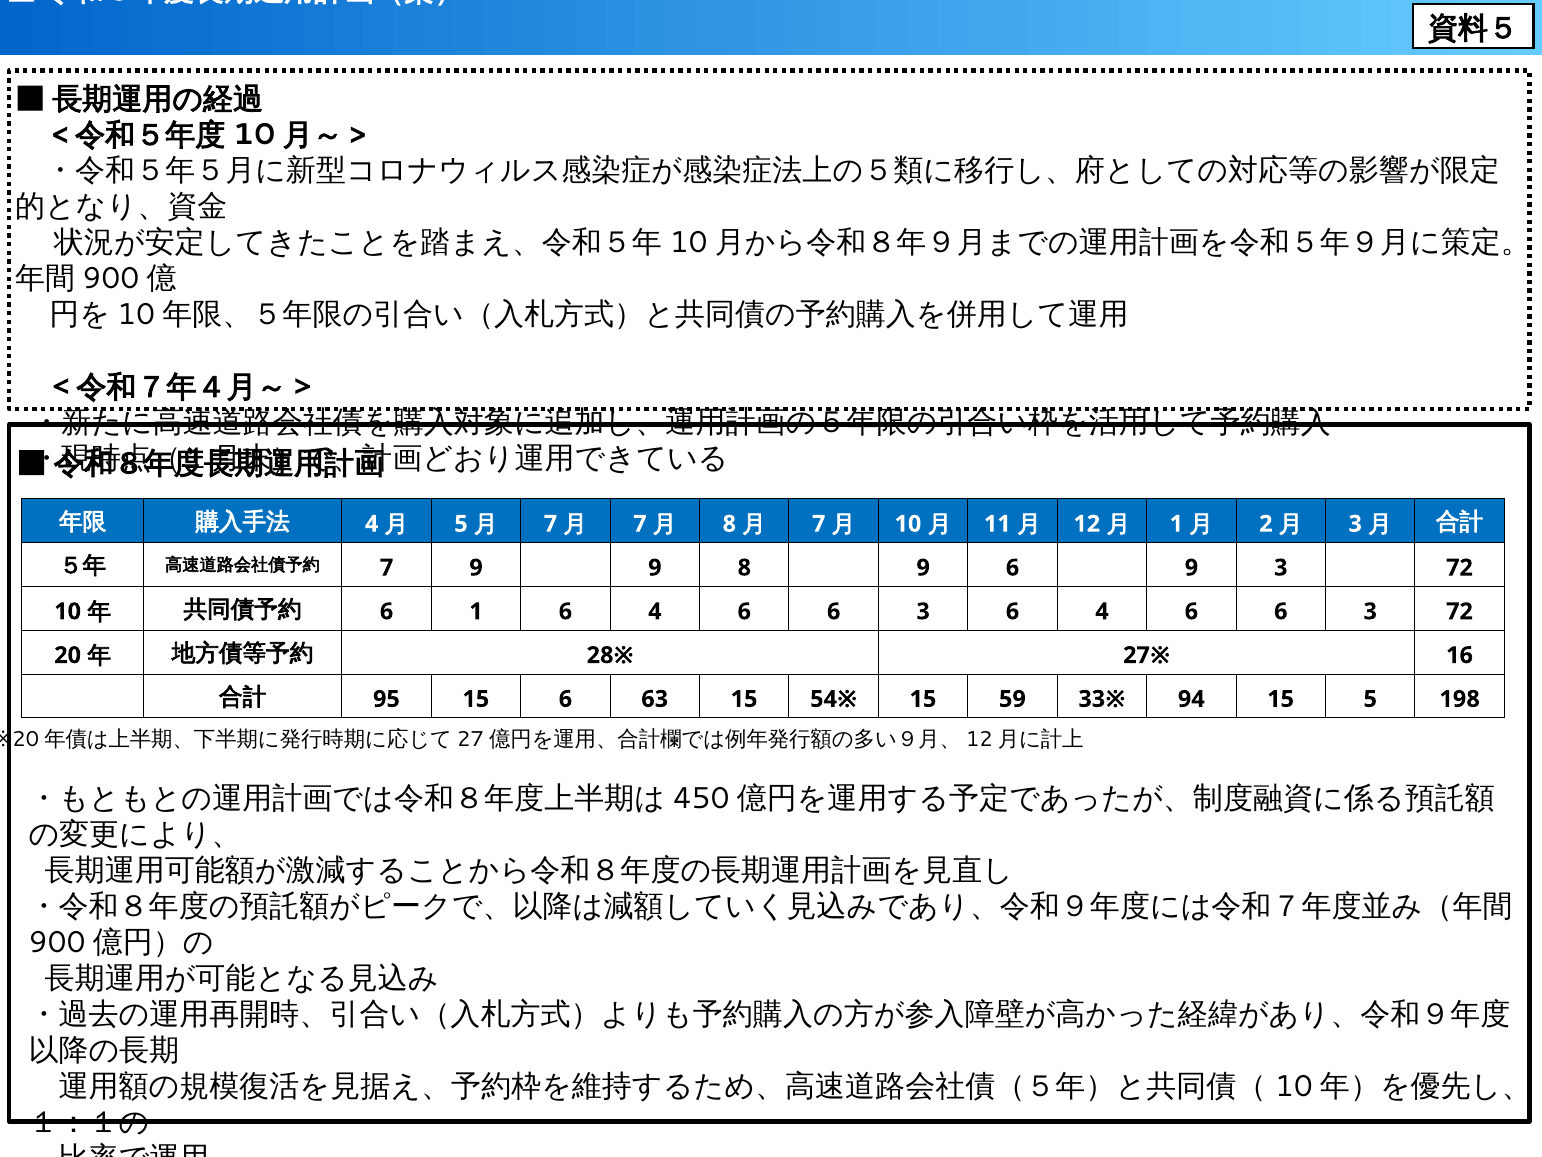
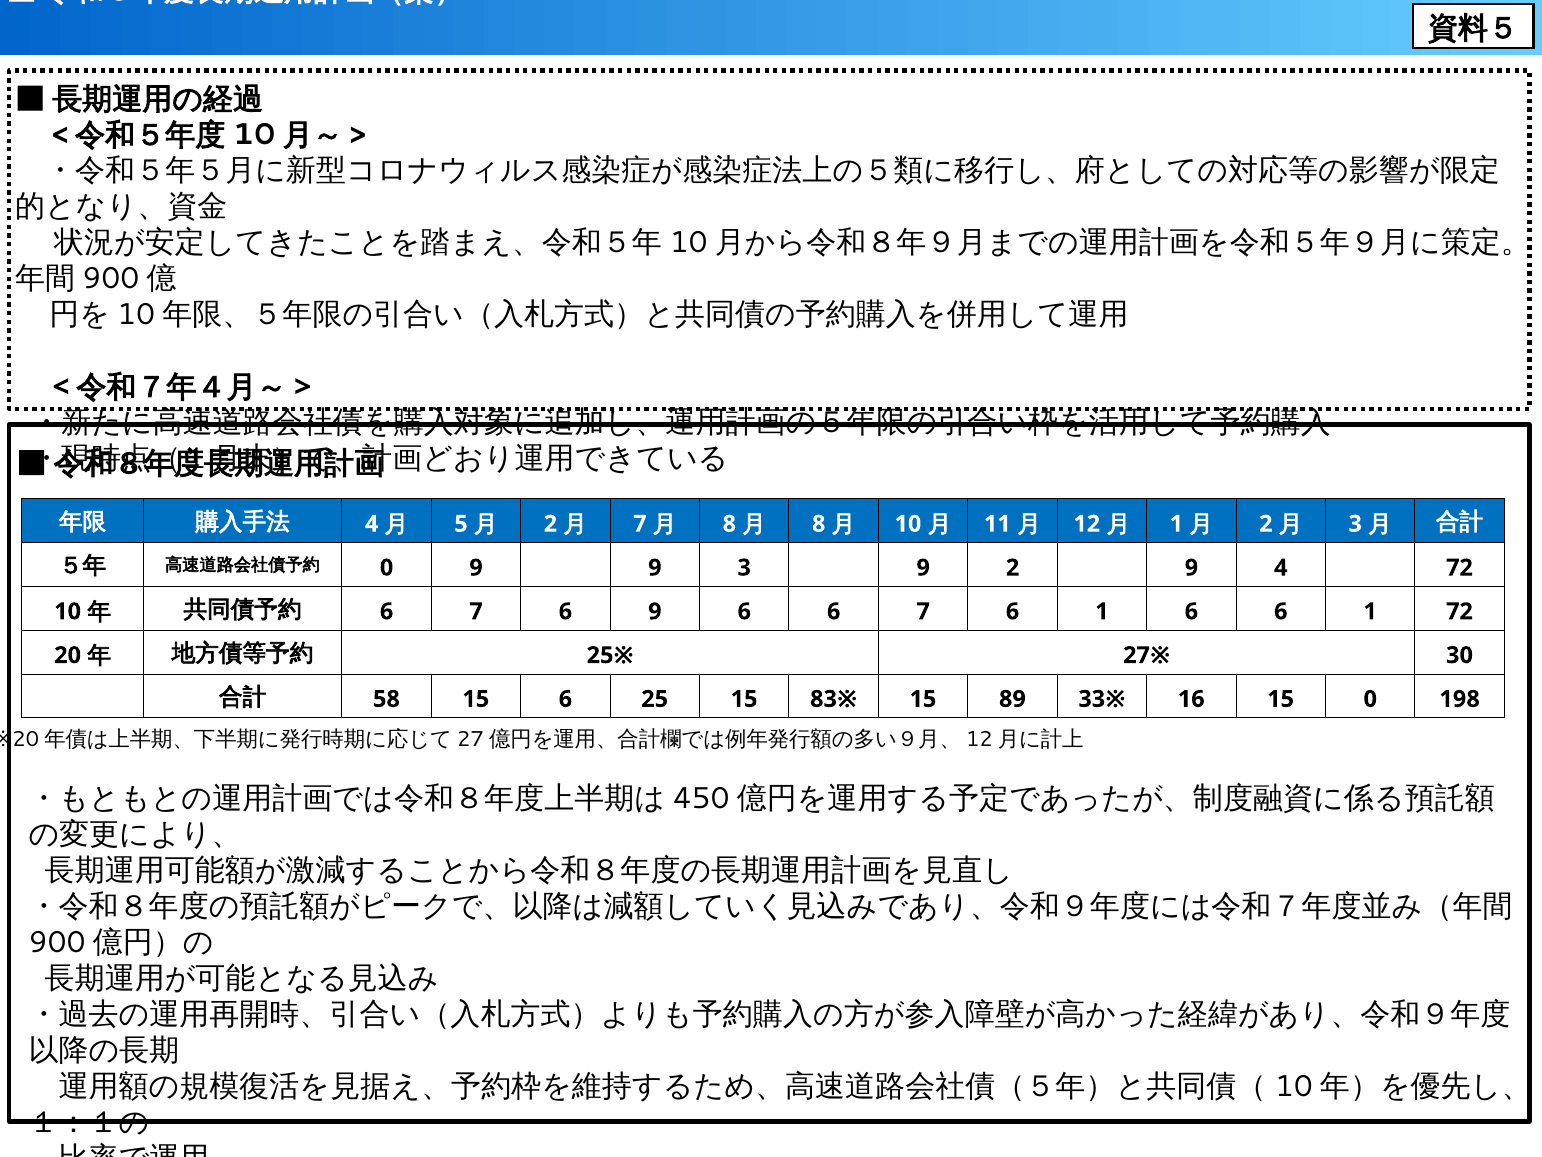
7: 7 -> 2 (550, 524)
7: 7 -> 8 (819, 524)
7: 7 -> 0 (387, 568)
9 8: 8 -> 3 (744, 568)
9 6: 6 -> 2 (1013, 568)
9 3: 3 -> 4 (1281, 568)
1: 1 -> 7 (476, 611)
4: 4 -> 9 (655, 611)
3: 3 -> 7 (923, 611)
4: 4 -> 1 (1102, 611)
3: 3 -> 1 (1370, 611)
28※: 28※ -> 25※ (610, 655)
16: 16 -> 30 (1460, 655)
95: 95 -> 58 (386, 699)
63: 63 -> 25 (655, 699)
54※: 54※ -> 83※ (834, 699)
59: 59 -> 89 (1012, 699)
94: 94 -> 16 (1191, 699)
15 5: 5 -> 0 (1370, 699)
